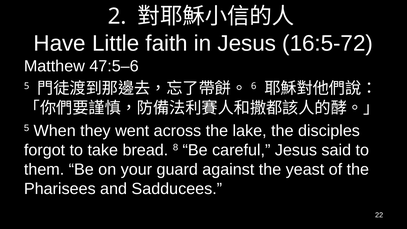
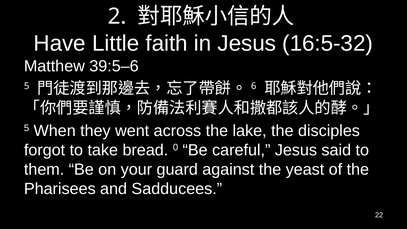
16:5-72: 16:5-72 -> 16:5-32 (328, 43)
47:5–6: 47:5–6 -> 39:5–6 (114, 66)
8: 8 -> 0 (176, 147)
